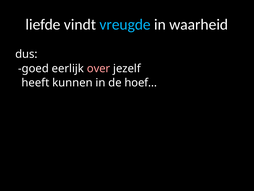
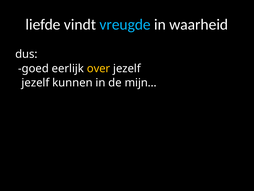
over colour: pink -> yellow (99, 68)
heeft: heeft -> jezelf (35, 83)
hoef…: hoef… -> mijn… (141, 83)
